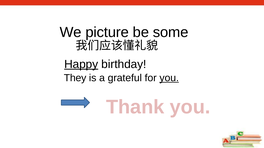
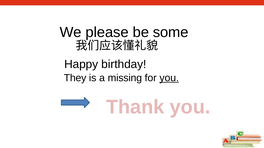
picture: picture -> please (107, 32)
Happy underline: present -> none (81, 64)
grateful: grateful -> missing (125, 78)
